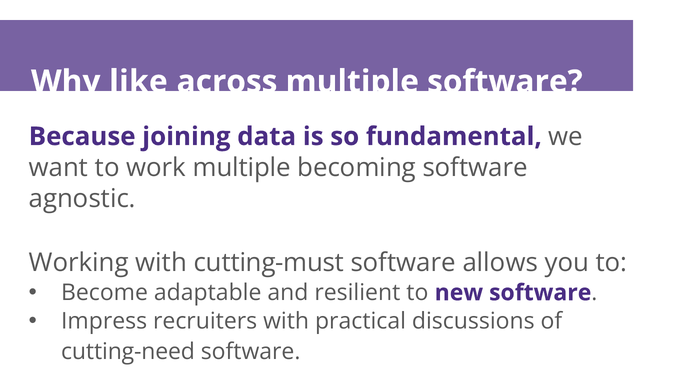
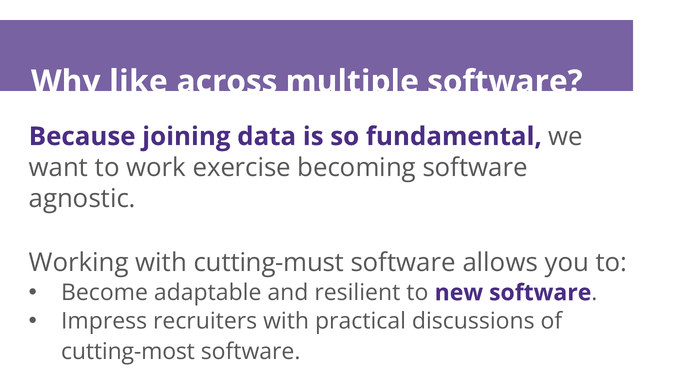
work multiple: multiple -> exercise (242, 168)
cutting-need: cutting-need -> cutting-most (128, 352)
